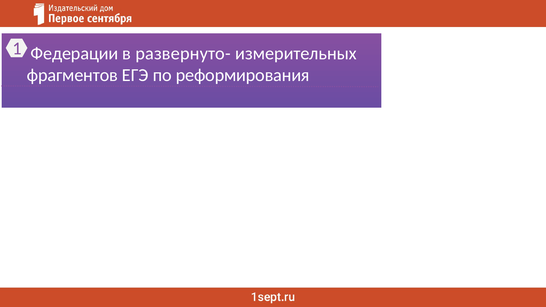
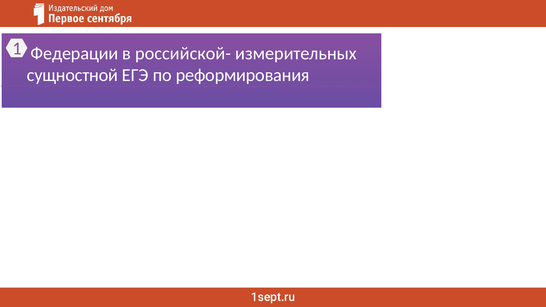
развернуто-: развернуто- -> российской- (183, 54)
фрагментов: фрагментов -> сущностной (72, 75)
